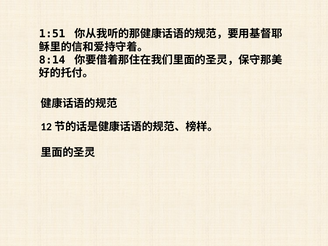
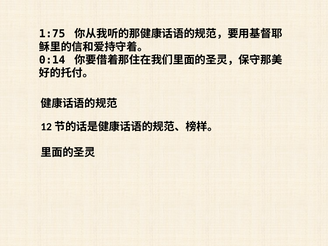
1:51: 1:51 -> 1:75 (52, 34)
8:14: 8:14 -> 0:14 (52, 60)
